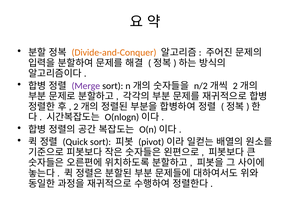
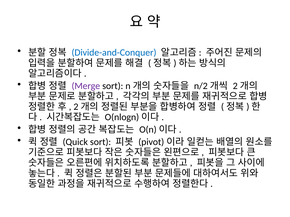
Divide-and-Conquer colour: orange -> blue (114, 53)
